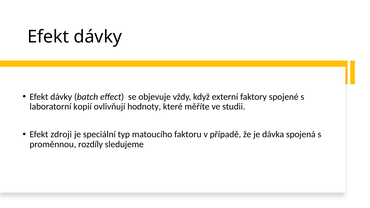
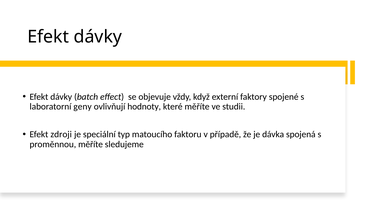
kopií: kopií -> geny (83, 107)
proměnnou rozdíly: rozdíly -> měříte (91, 144)
